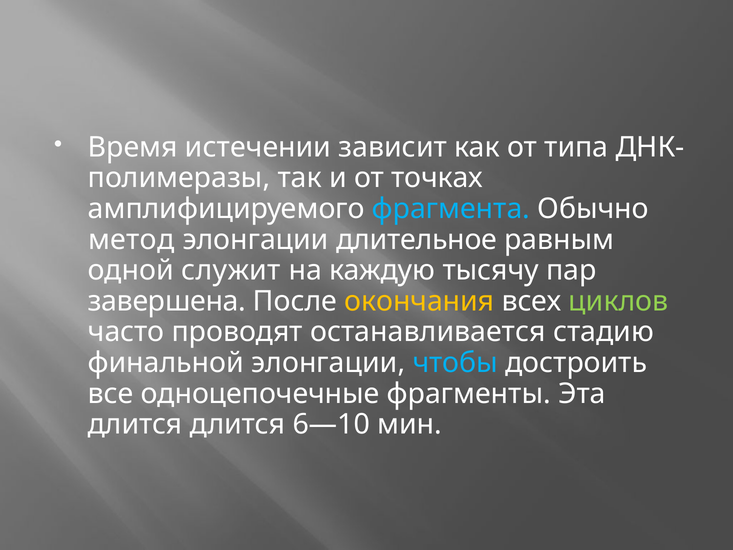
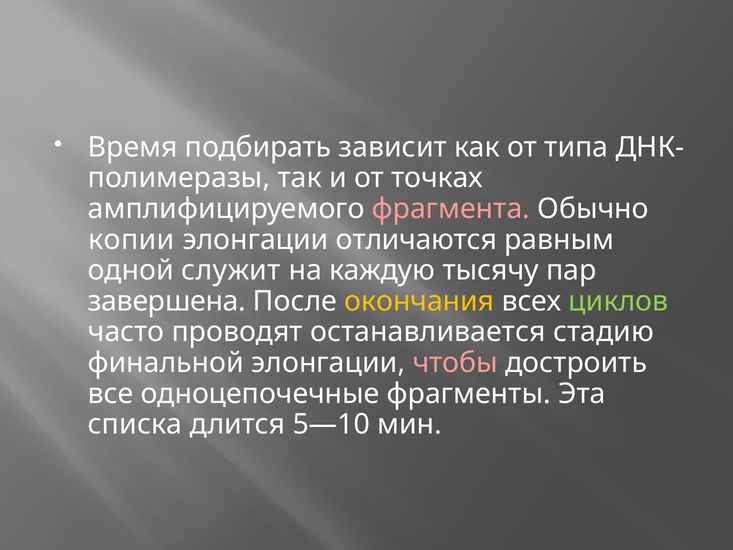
истечении: истечении -> подбирать (258, 147)
фрагмента colour: light blue -> pink (451, 209)
метод: метод -> копии (131, 240)
длительное: длительное -> отличаются (417, 240)
чтобы colour: light blue -> pink (455, 363)
длится: длится -> списка (135, 424)
6—10: 6—10 -> 5—10 (331, 424)
